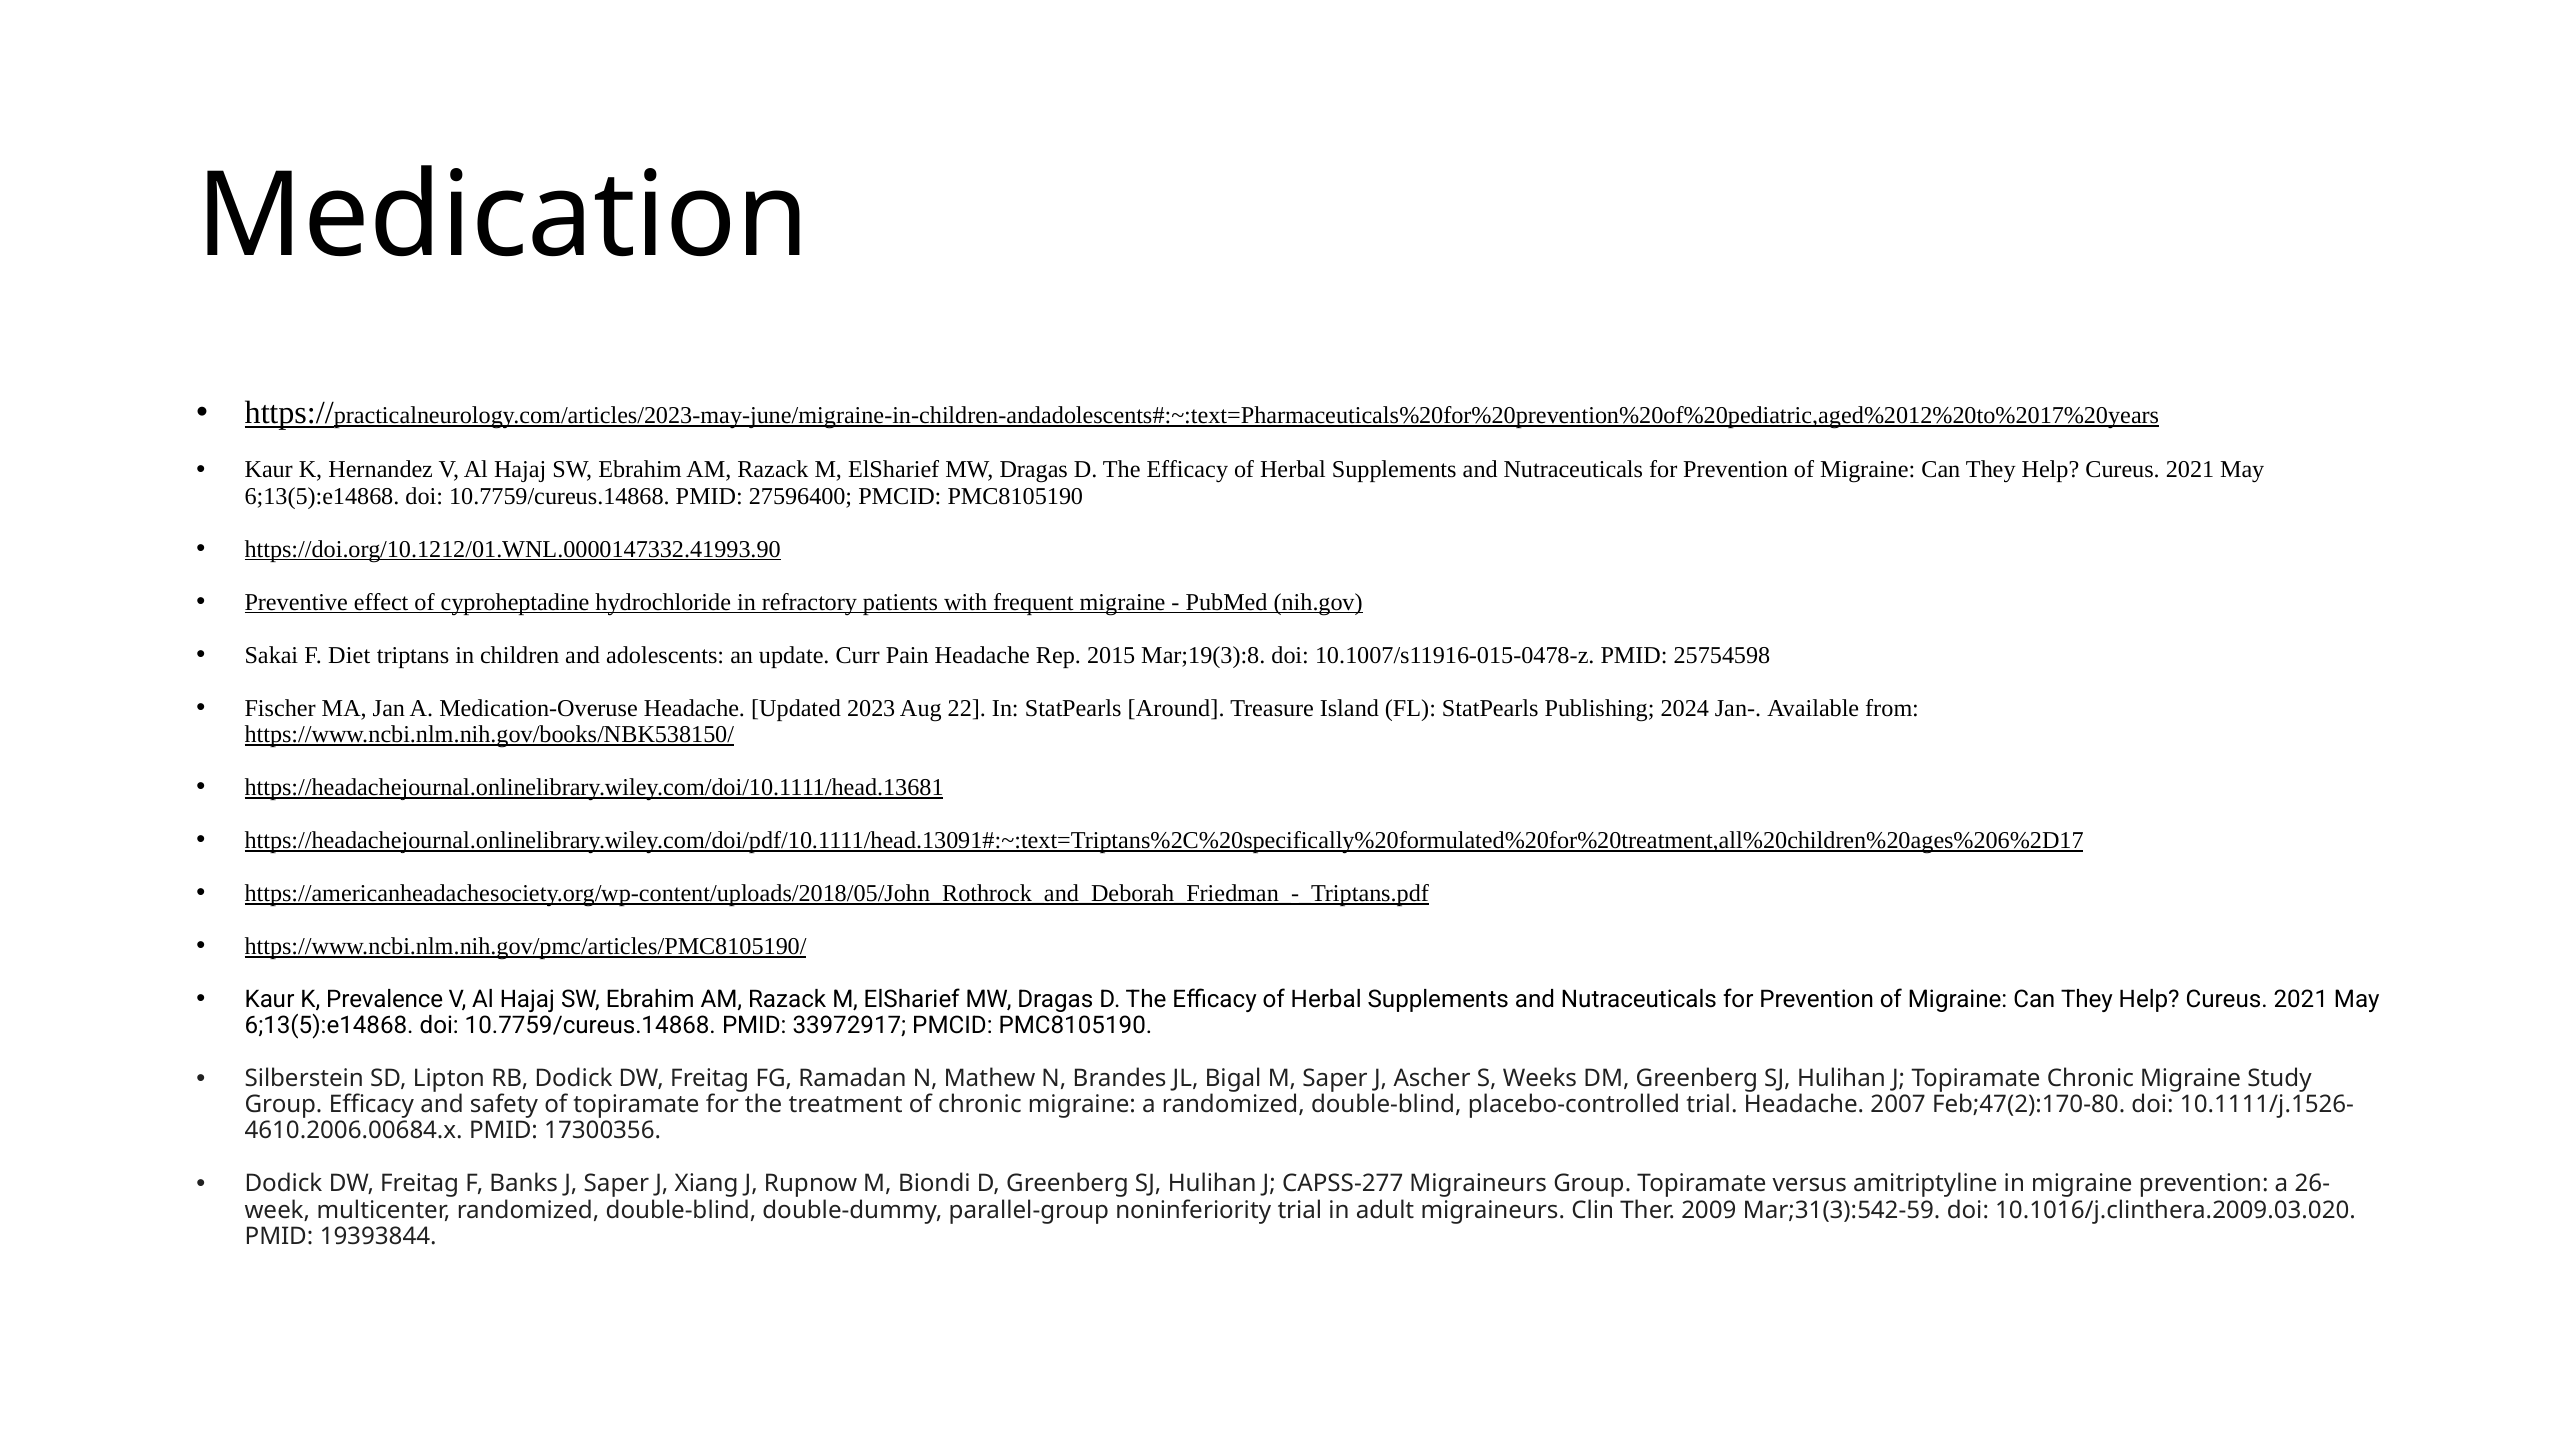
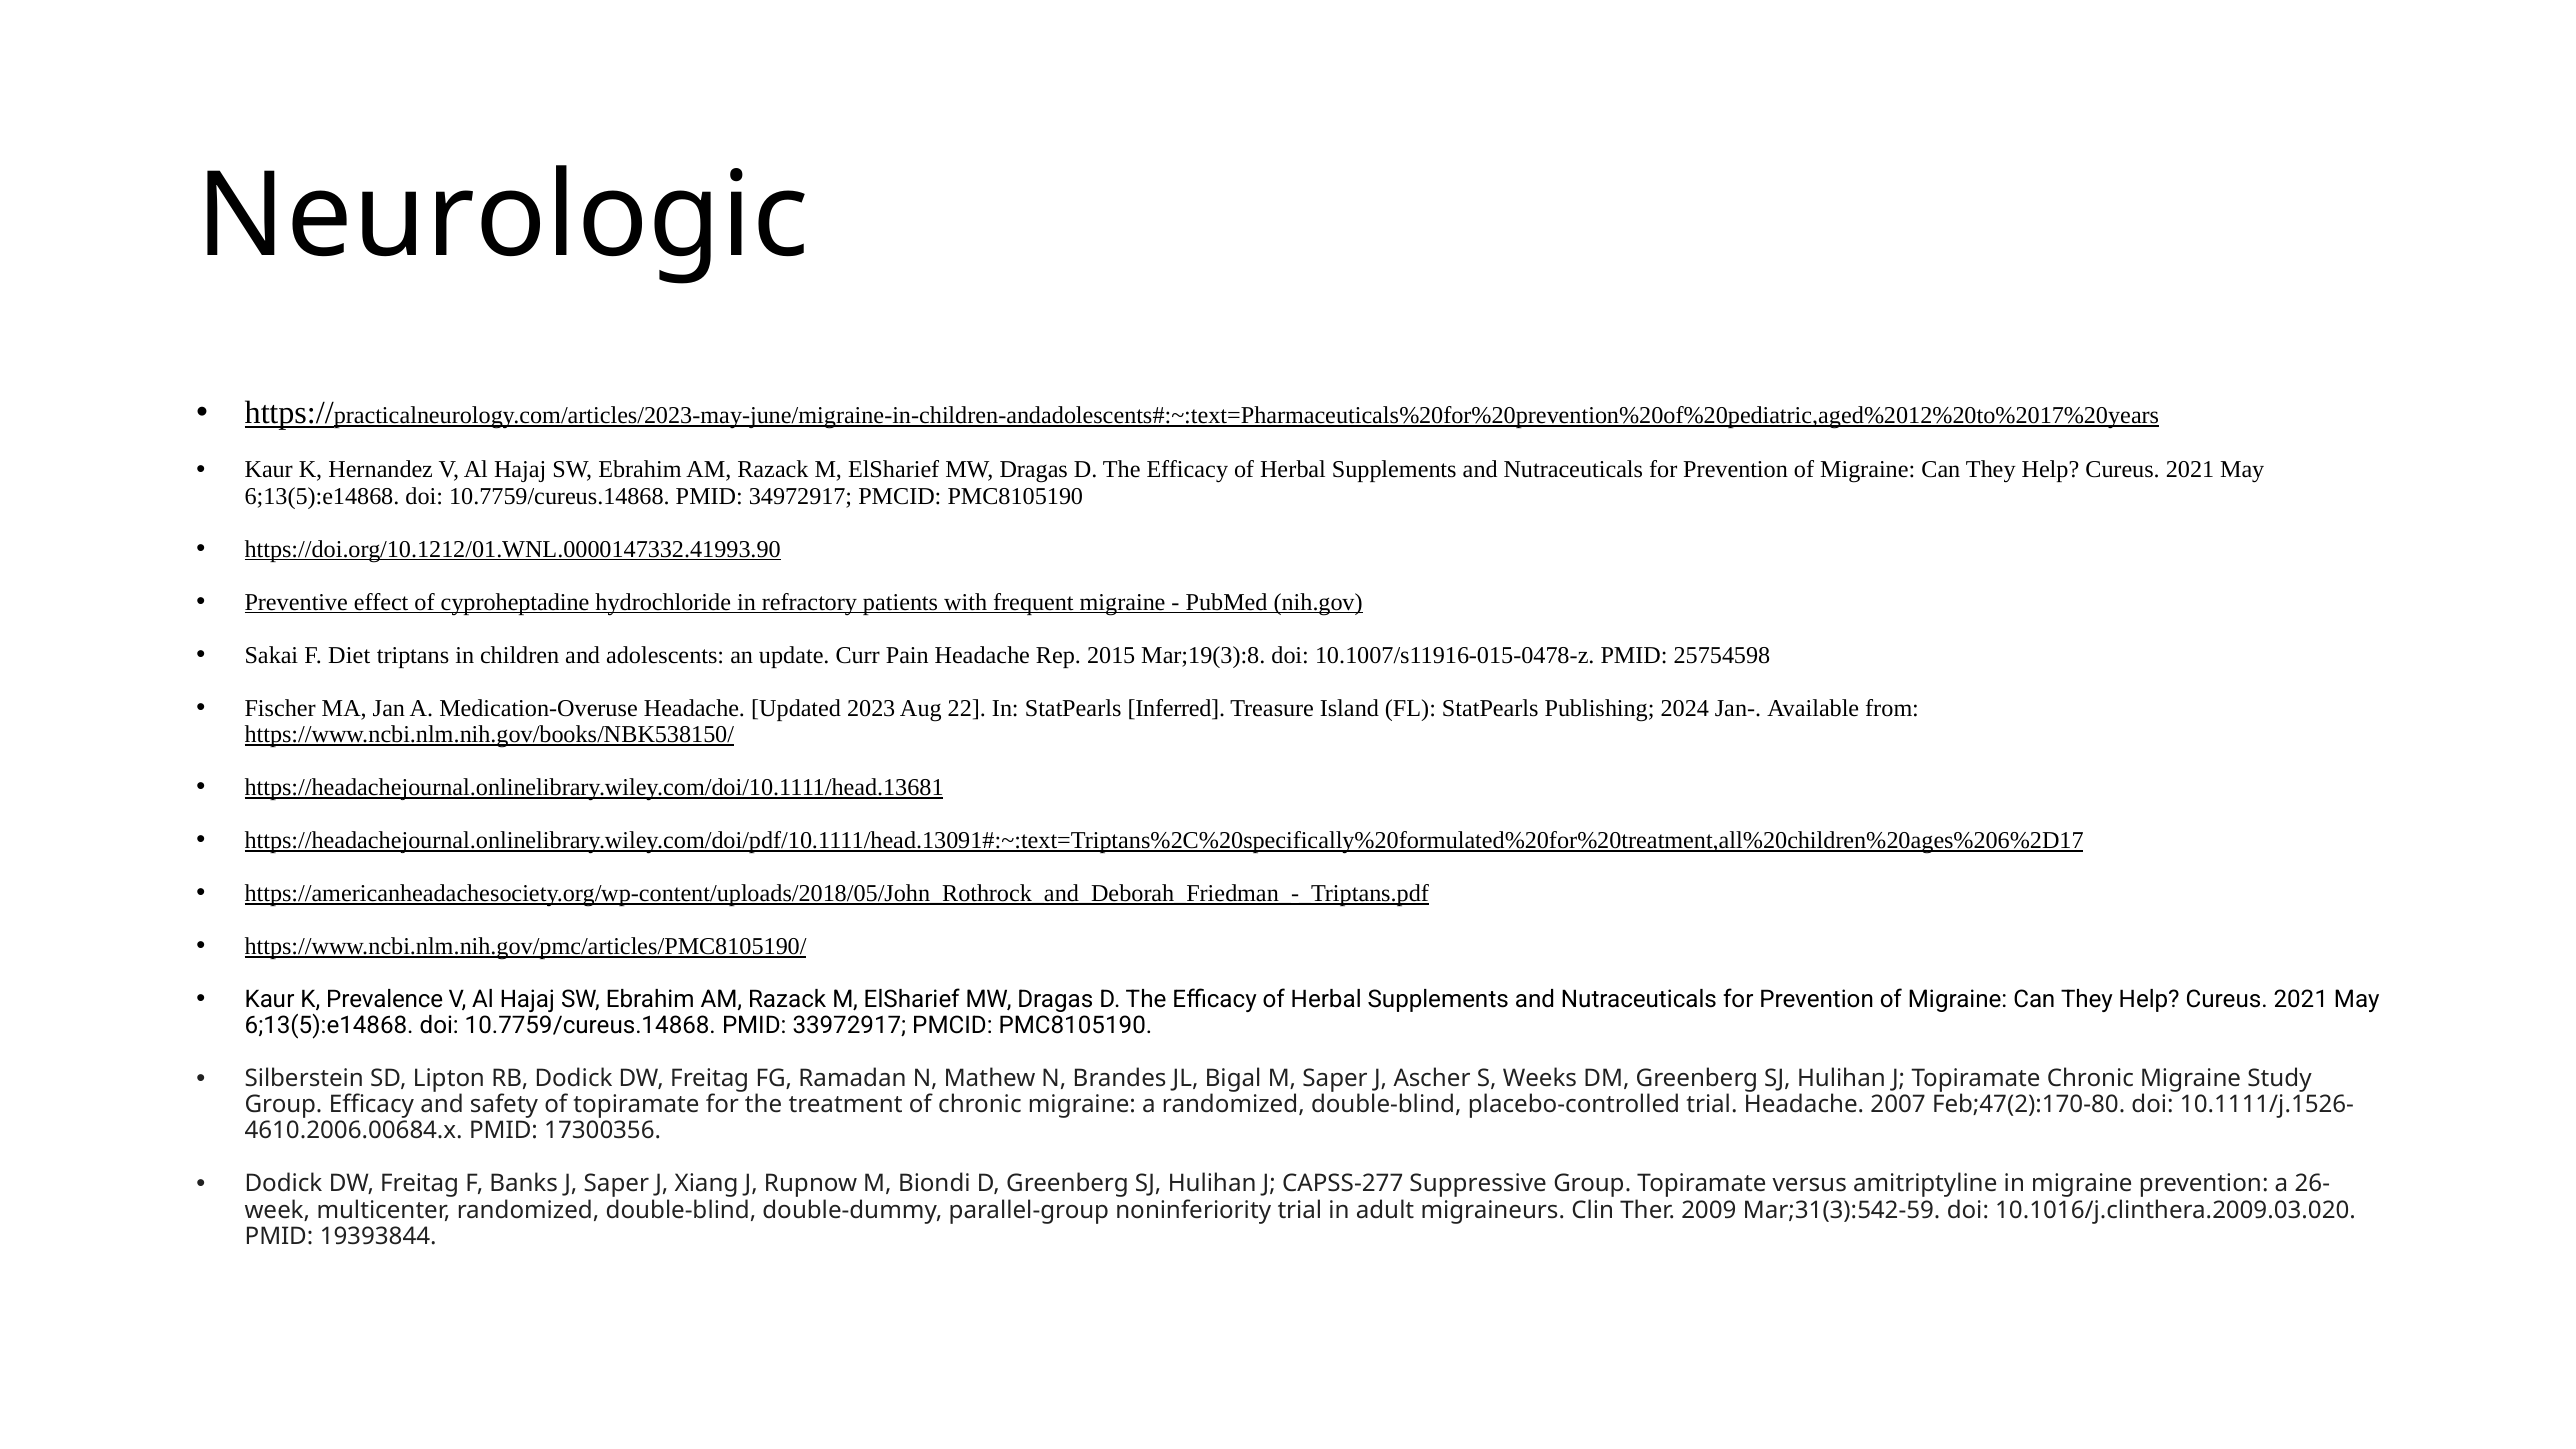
Medication: Medication -> Neurologic (503, 216)
27596400: 27596400 -> 34972917 (801, 496)
Around: Around -> Inferred (1176, 708)
CAPSS-277 Migraineurs: Migraineurs -> Suppressive (1478, 1184)
